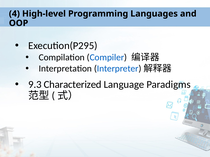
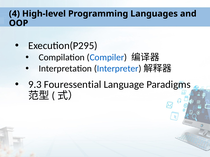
Characterized: Characterized -> Fouressential (73, 85)
